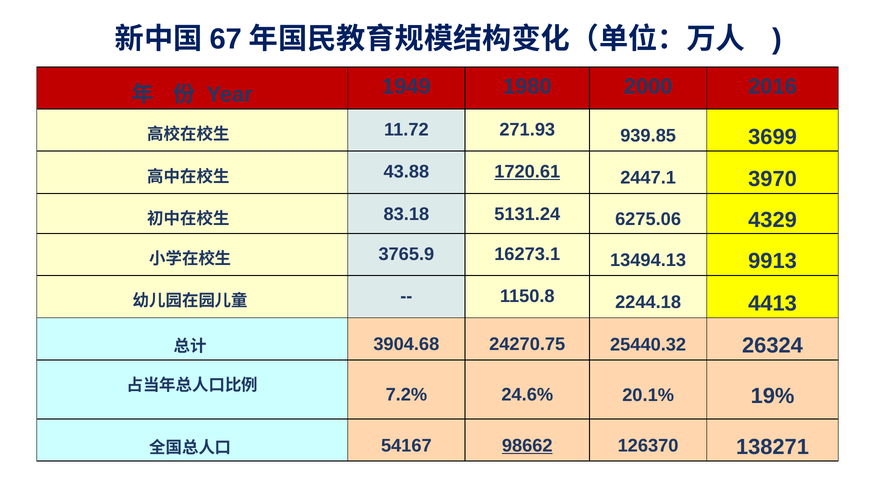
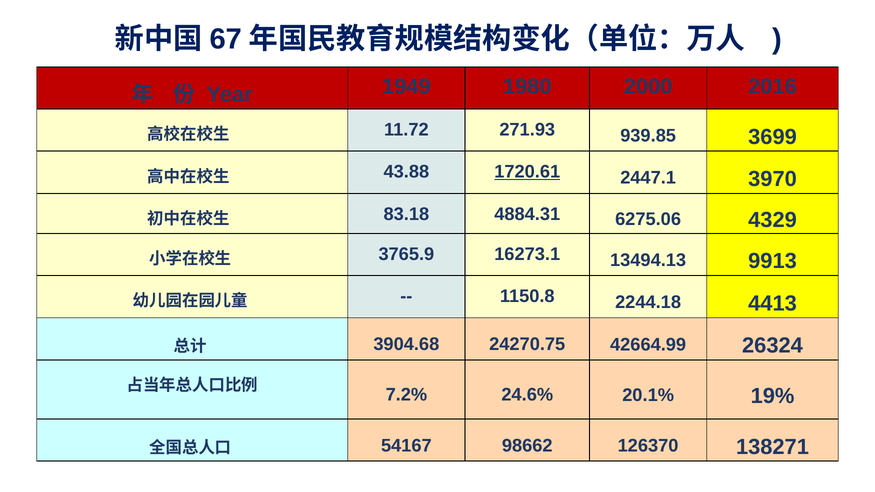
5131.24: 5131.24 -> 4884.31 (527, 214)
25440.32: 25440.32 -> 42664.99 (648, 345)
98662 underline: present -> none (527, 446)
